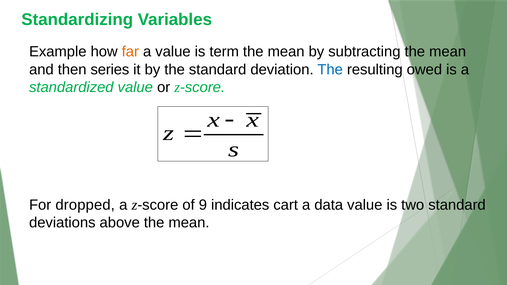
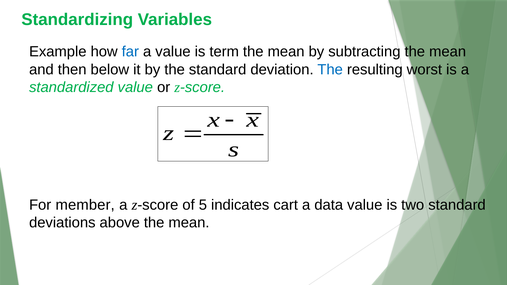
far colour: orange -> blue (130, 52)
series: series -> below (110, 70)
owed: owed -> worst (424, 70)
dropped: dropped -> member (85, 205)
9: 9 -> 5 (203, 205)
